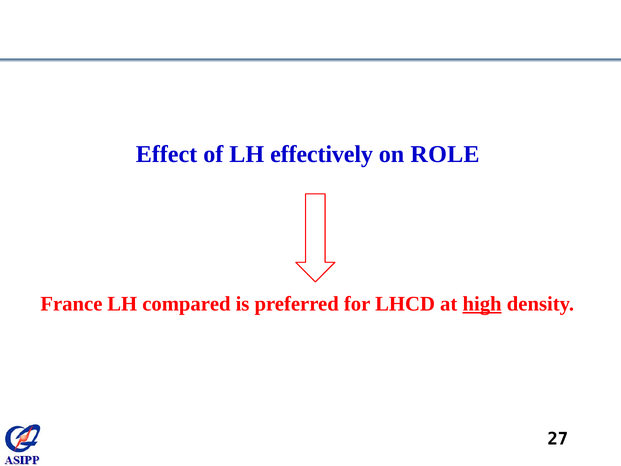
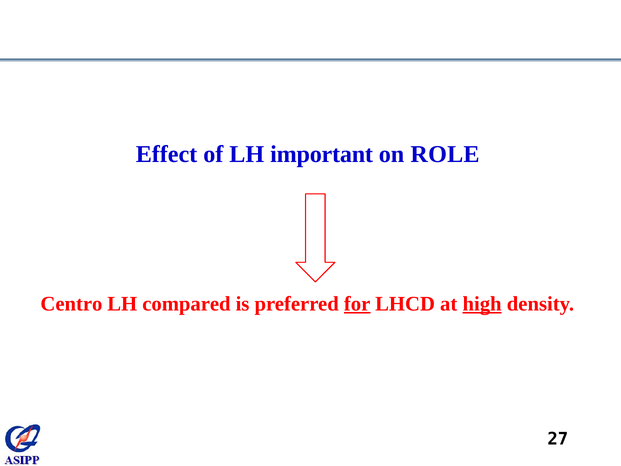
effectively: effectively -> important (322, 154)
France: France -> Centro (71, 304)
for underline: none -> present (357, 304)
